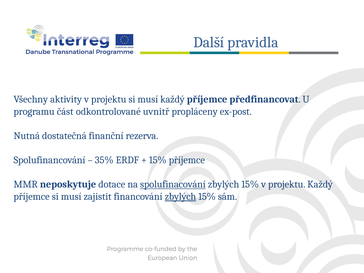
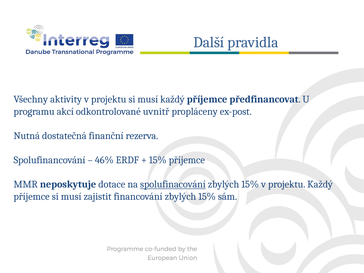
část: část -> akcí (65, 112)
35%: 35% -> 46% (104, 160)
zbylých underline: present -> none (180, 196)
